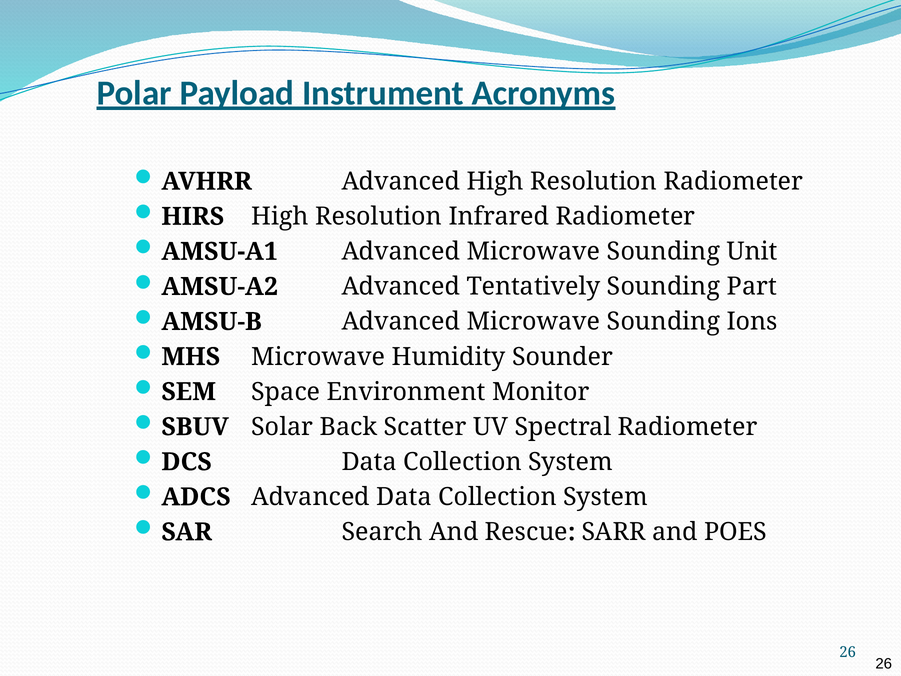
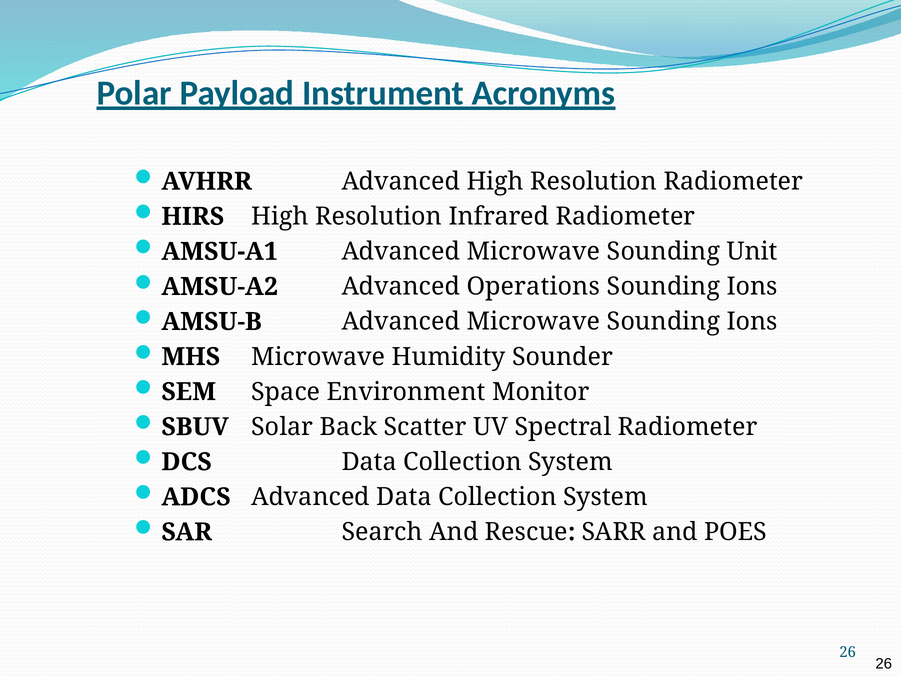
Tentatively: Tentatively -> Operations (533, 287)
Part: Part -> Ions (752, 287)
